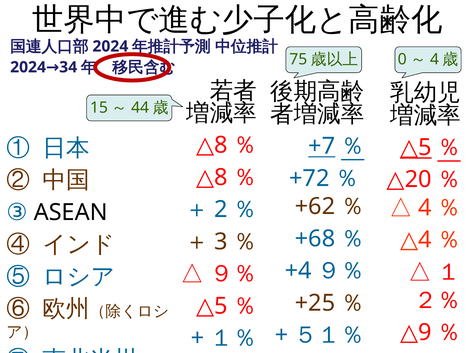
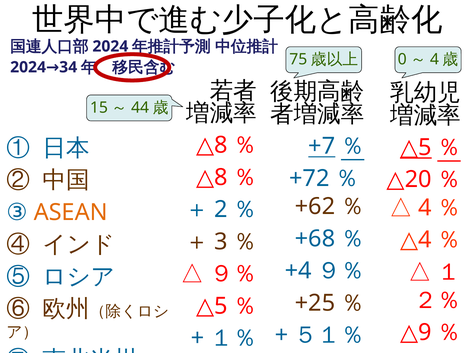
ASEAN colour: black -> orange (71, 213)
